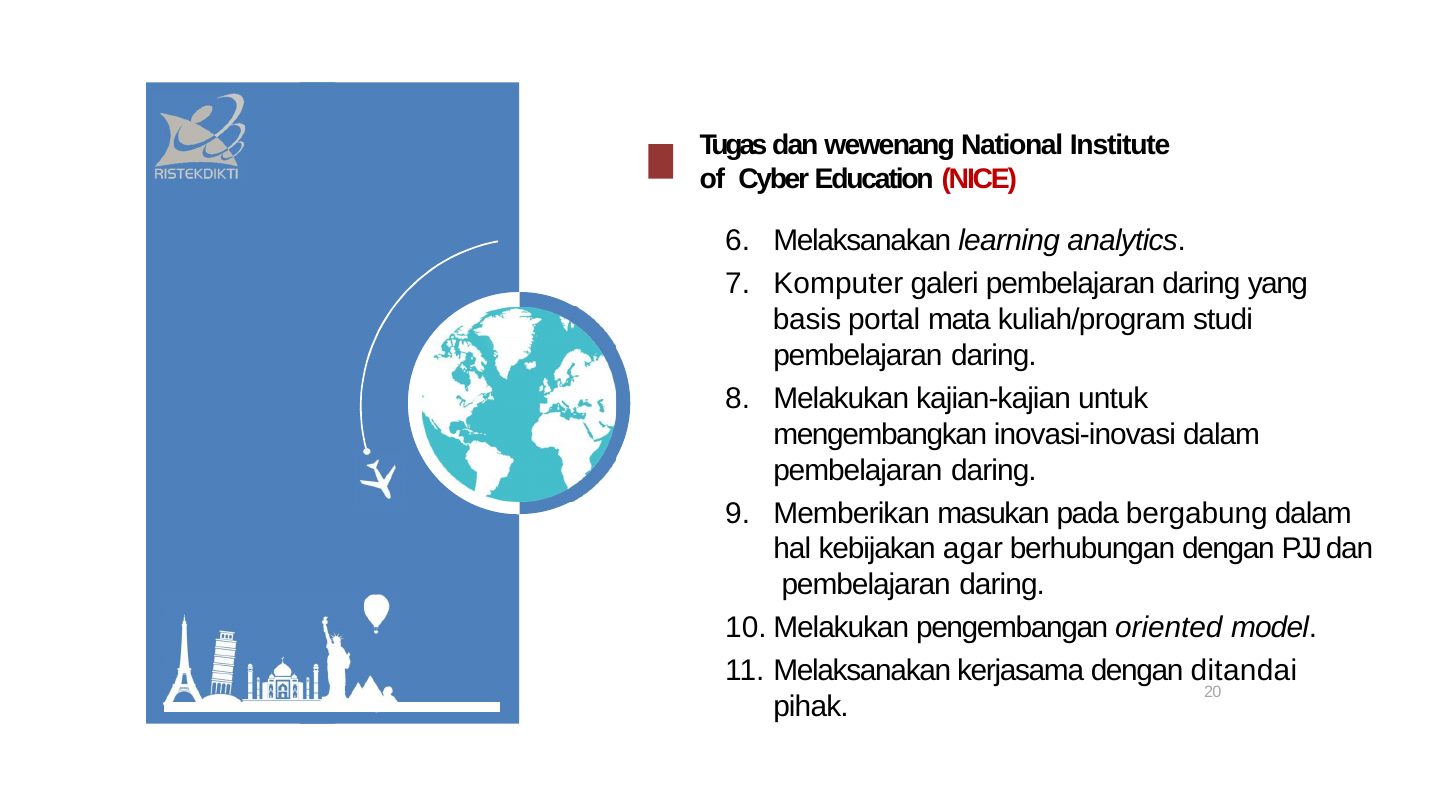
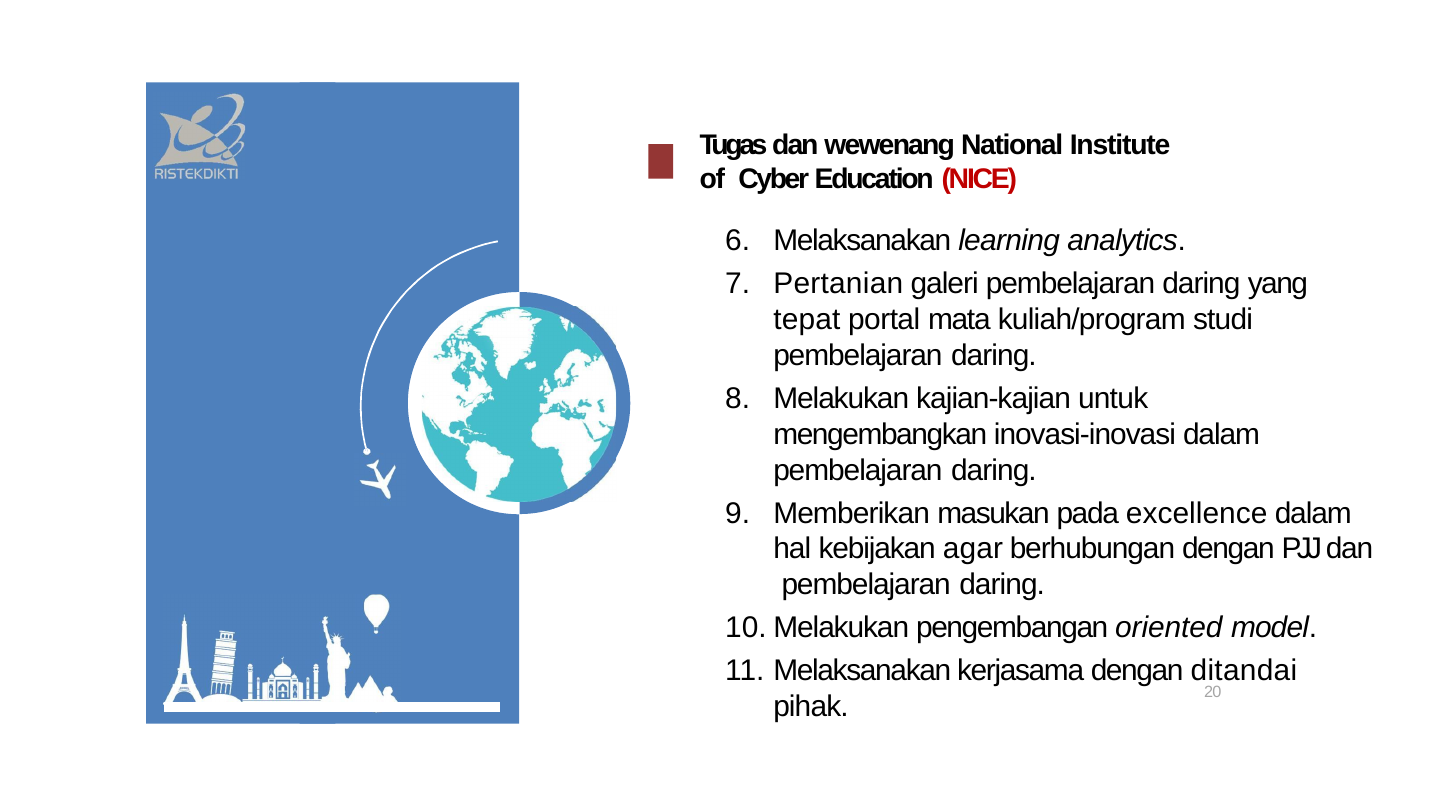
Komputer: Komputer -> Pertanian (838, 284)
basis: basis -> tepat (807, 320)
bergabung: bergabung -> excellence (1197, 513)
